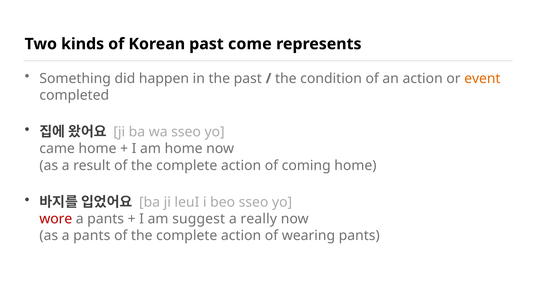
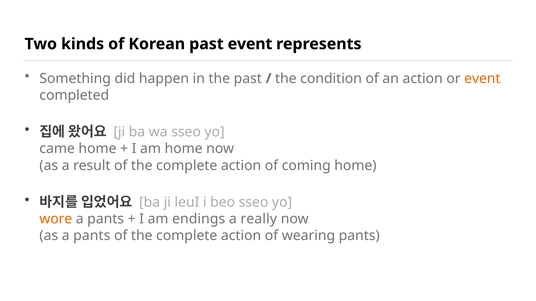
past come: come -> event (250, 44)
wore colour: red -> orange (56, 219)
suggest: suggest -> endings (199, 219)
